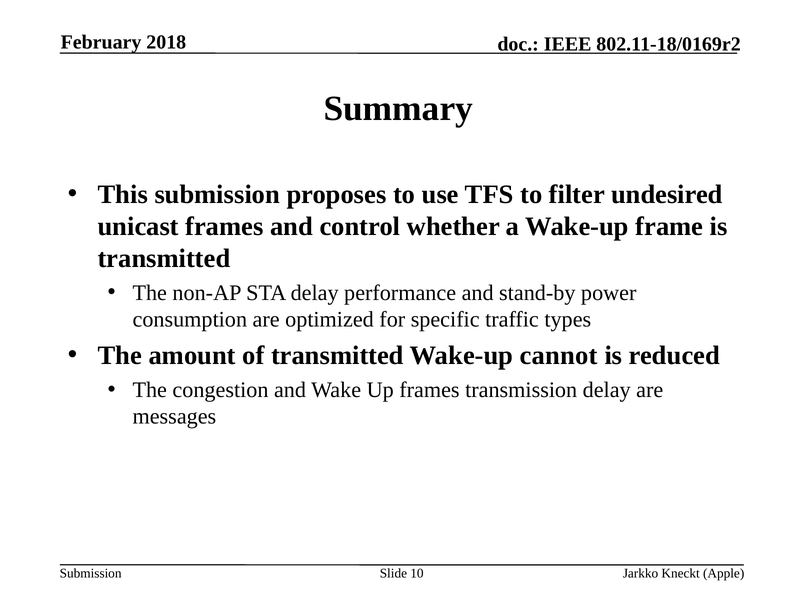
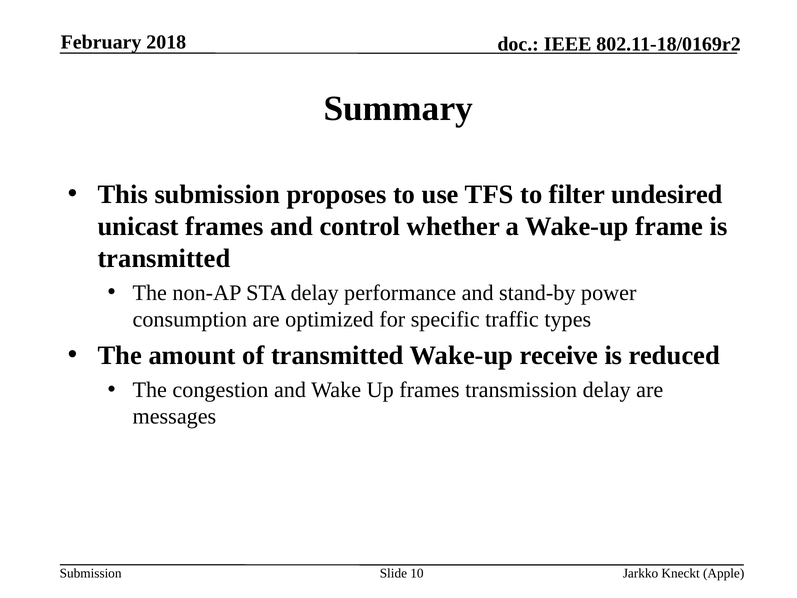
cannot: cannot -> receive (559, 355)
